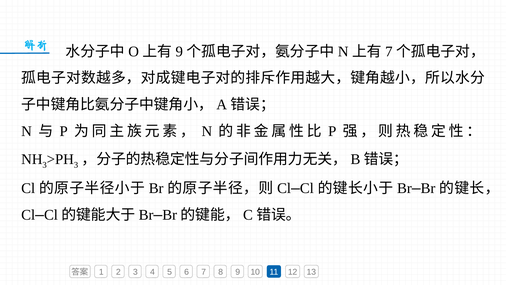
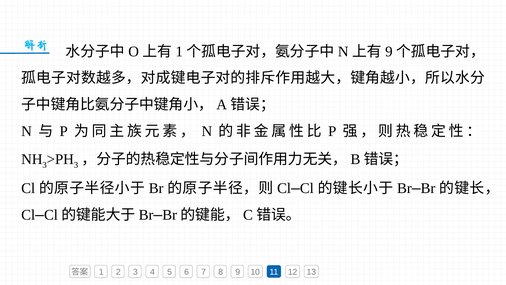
9: 9 -> 1 (179, 51)
7: 7 -> 9 (389, 51)
